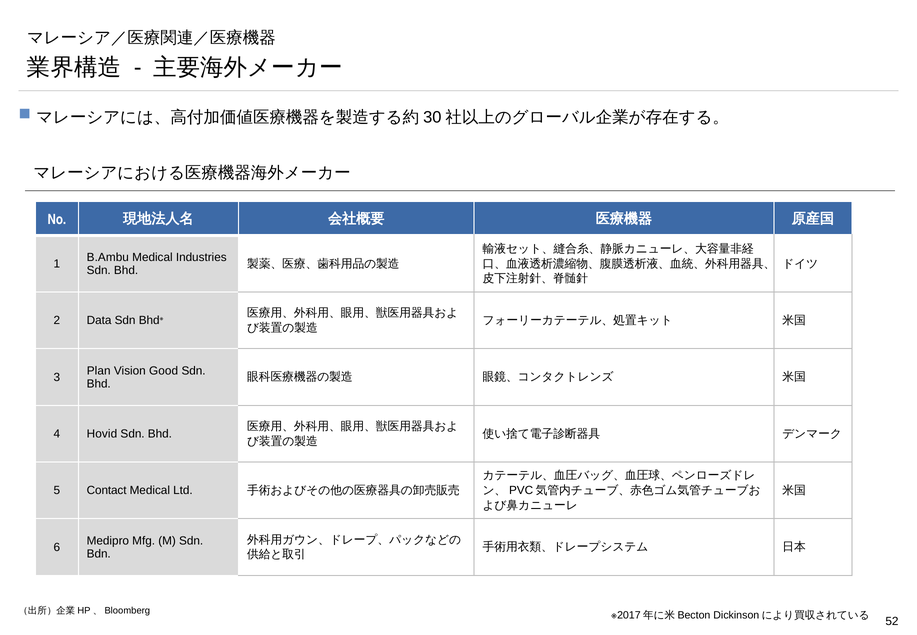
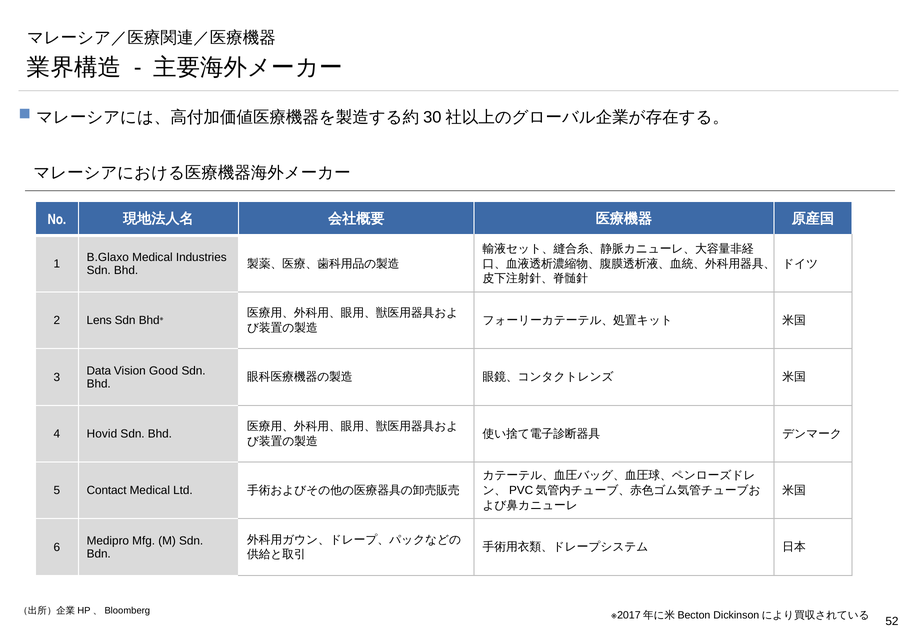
B.Ambu: B.Ambu -> B.Glaxo (108, 257)
Data: Data -> Lens (99, 320)
Plan: Plan -> Data (99, 371)
